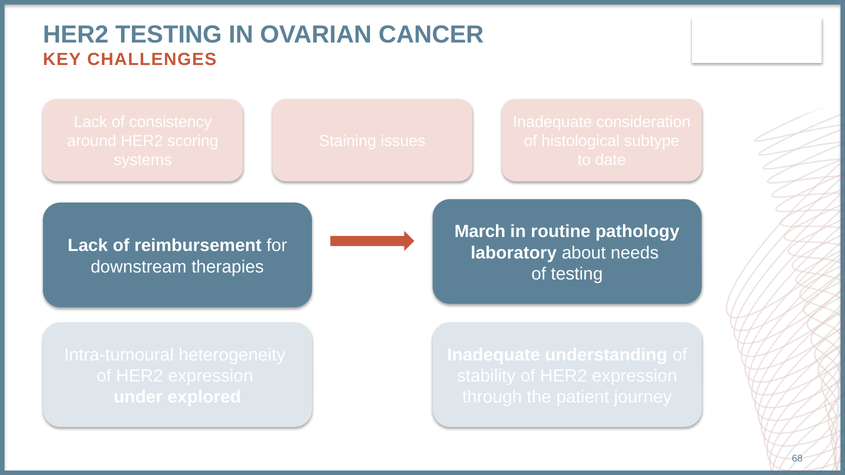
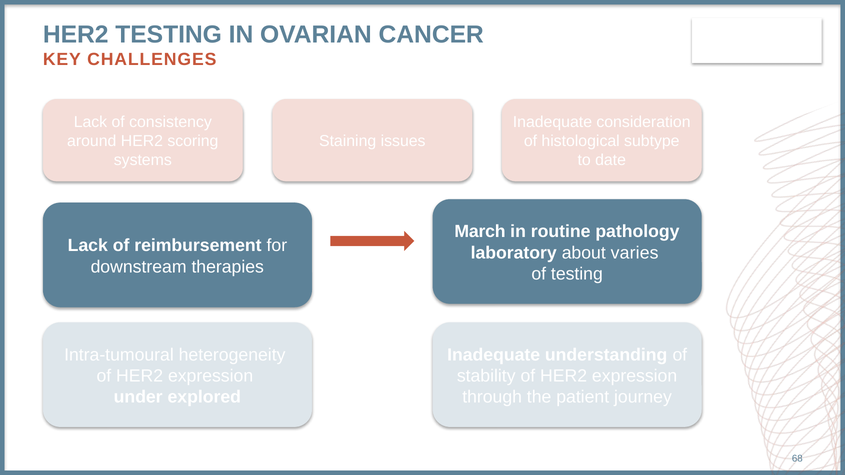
needs: needs -> varies (635, 253)
